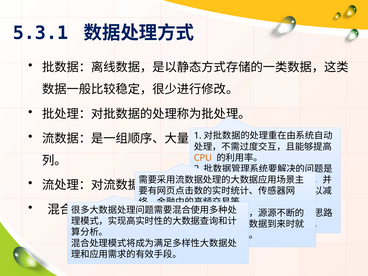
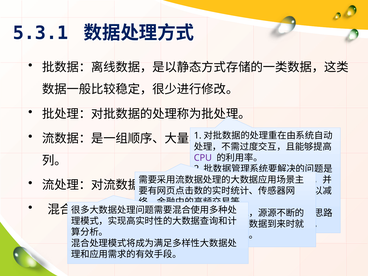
CPU colour: orange -> purple (203, 158)
